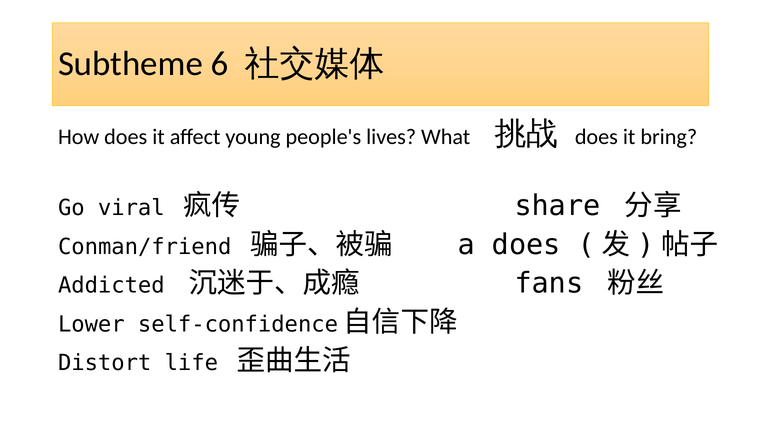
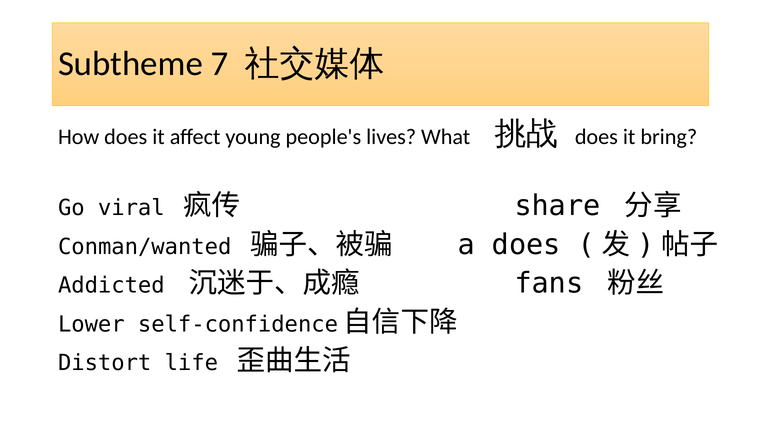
6: 6 -> 7 (220, 64)
Conman/friend: Conman/friend -> Conman/wanted (145, 247)
